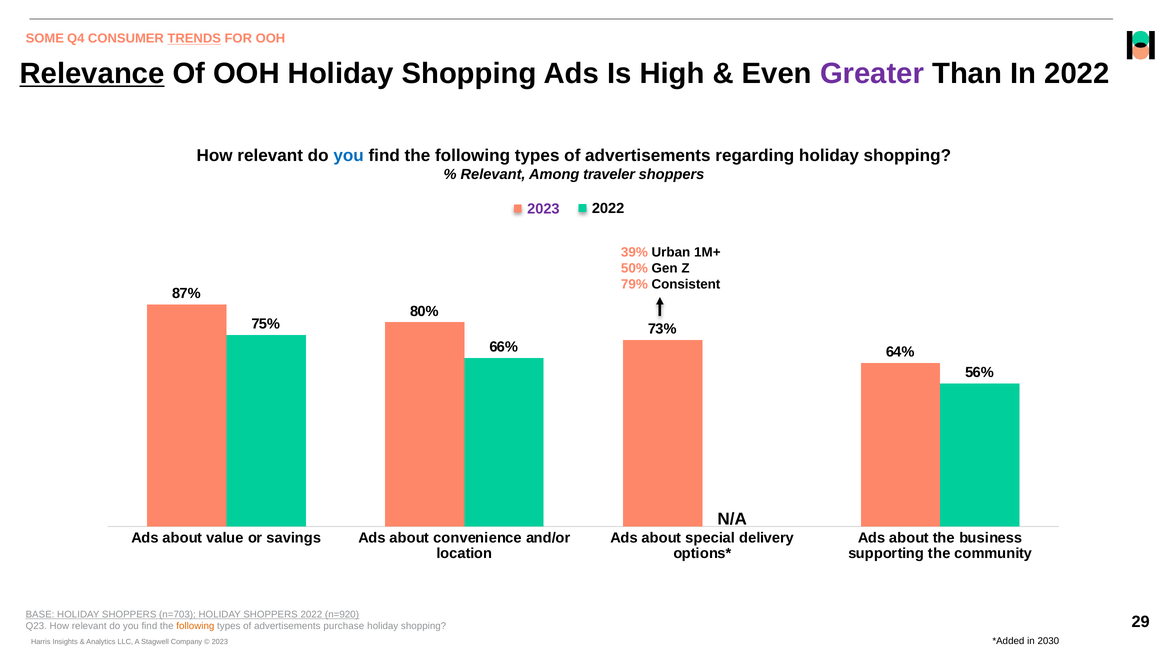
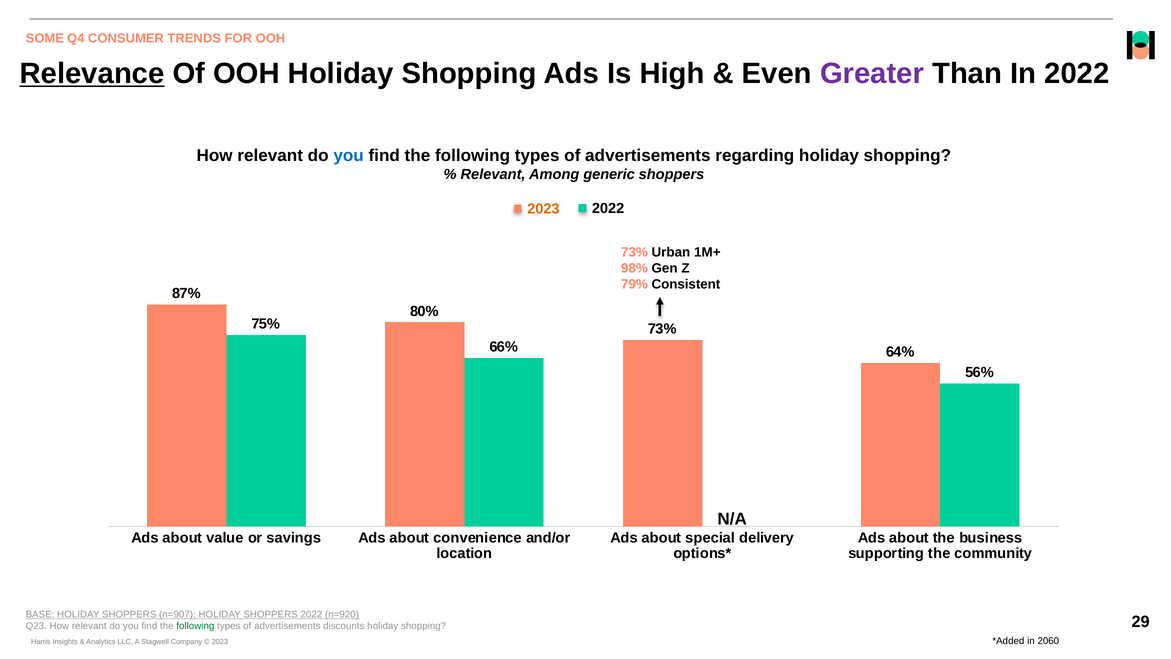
TRENDS underline: present -> none (194, 39)
traveler: traveler -> generic (609, 174)
2023 colour: purple -> orange (543, 209)
39%: 39% -> 73% (634, 252)
50%: 50% -> 98% (634, 268)
n=703: n=703 -> n=907 (177, 614)
following colour: orange -> green (195, 626)
purchase: purchase -> discounts (344, 626)
2030: 2030 -> 2060 (1048, 641)
